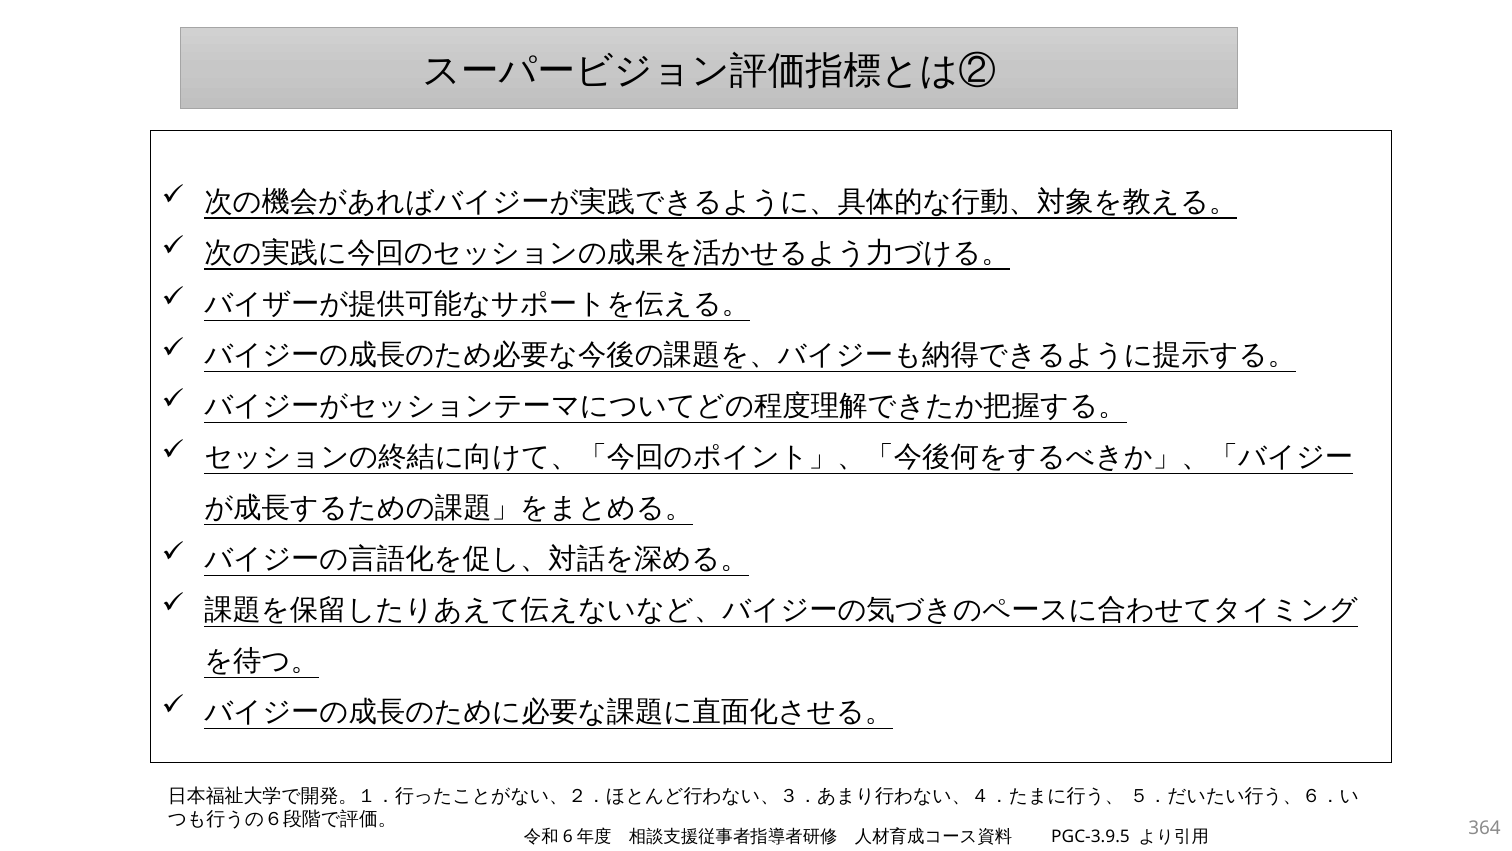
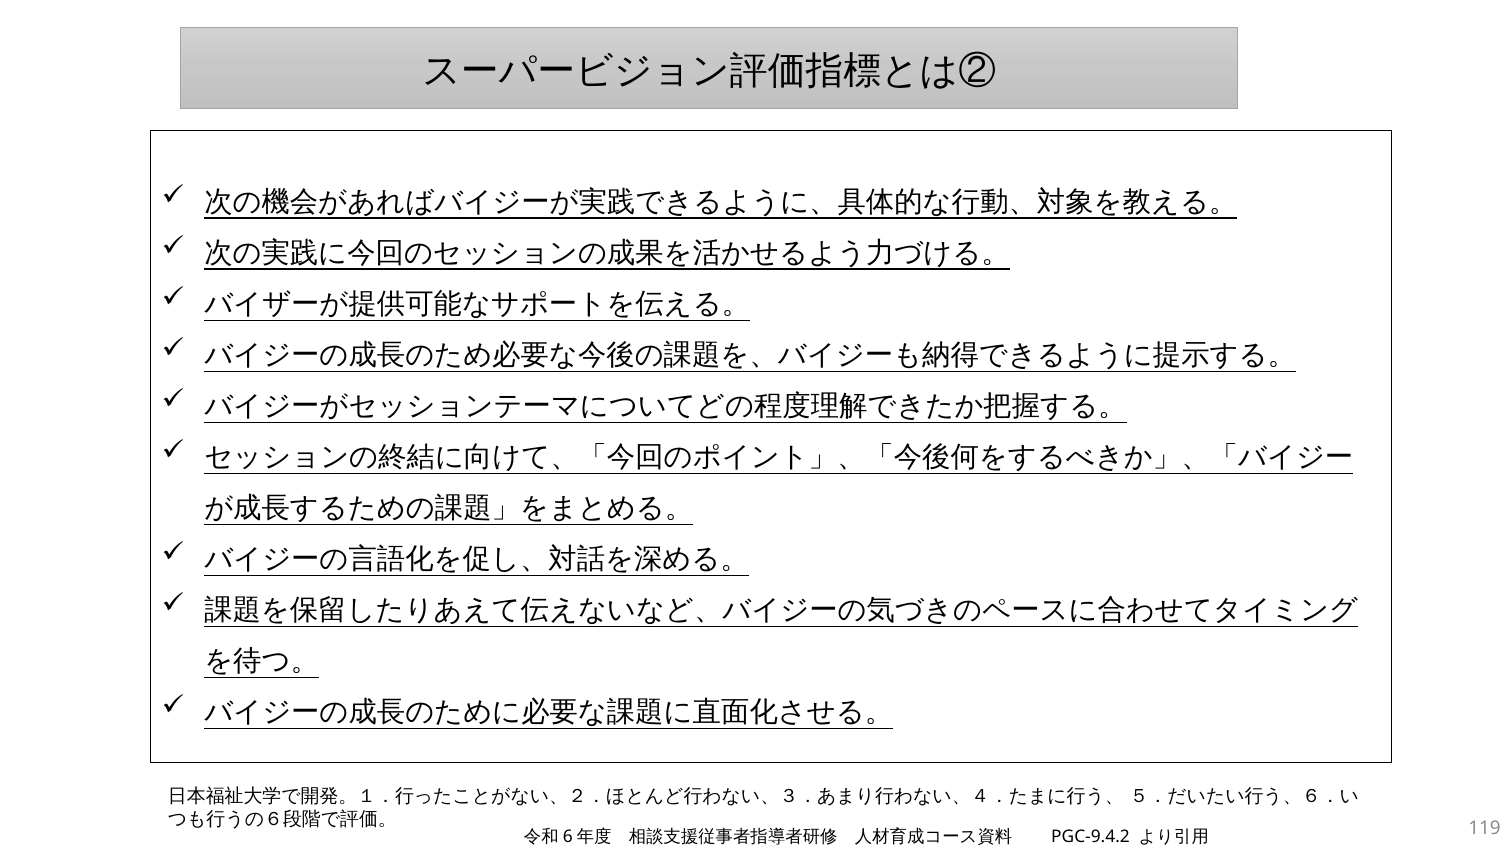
PGC-3.9.5: PGC-3.9.5 -> PGC-9.4.2 (1091, 836)
364: 364 -> 119 (1485, 828)
